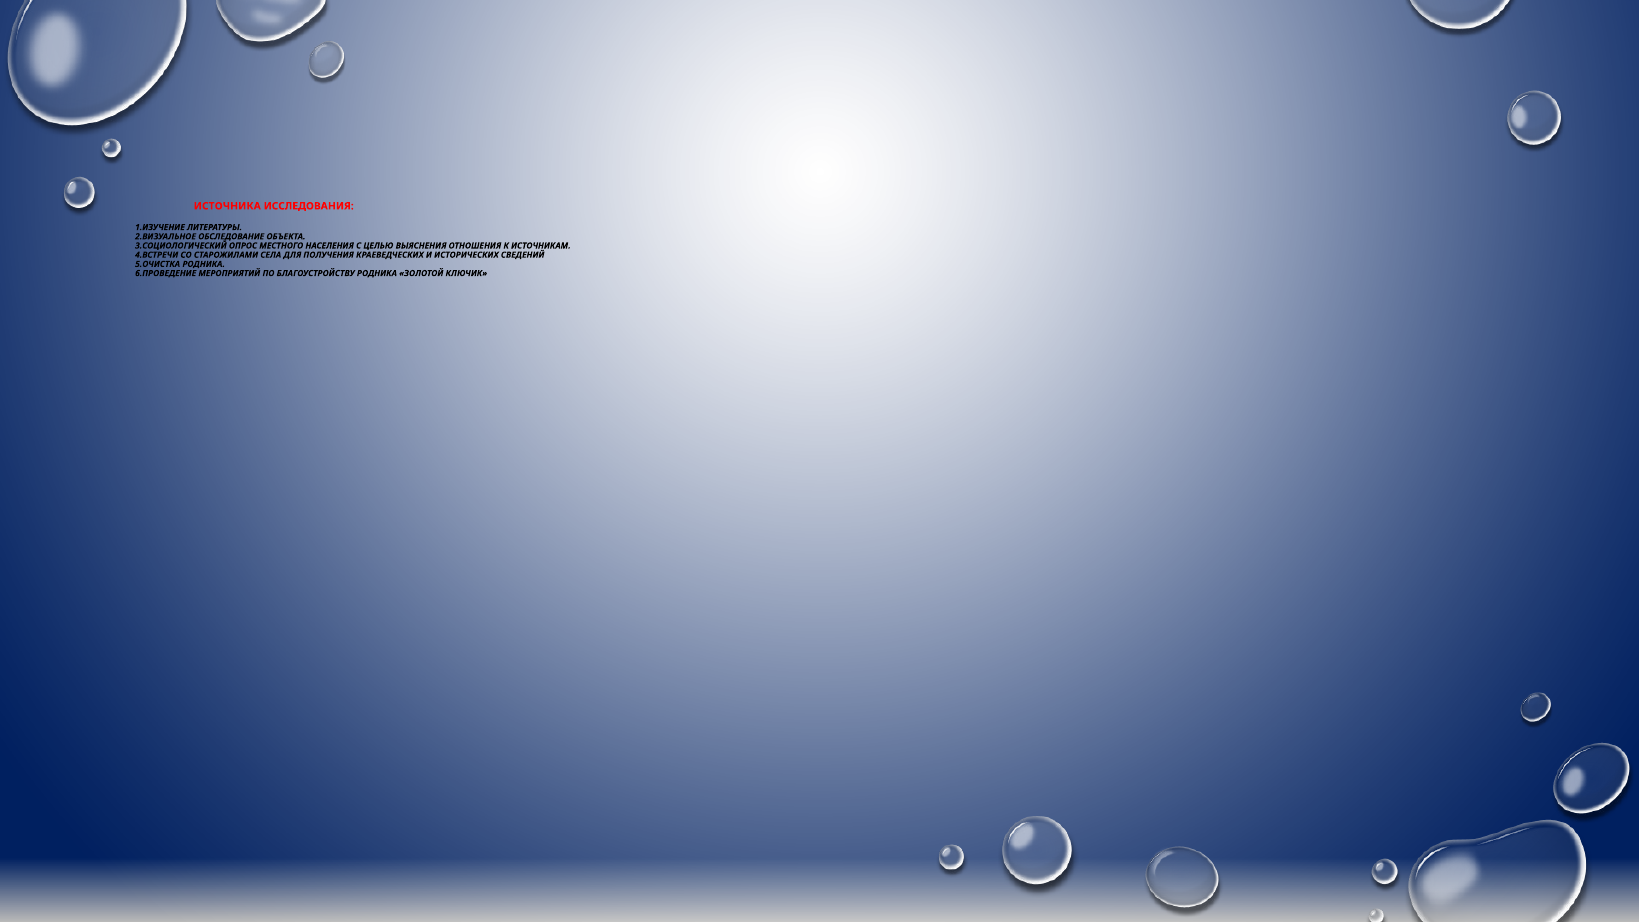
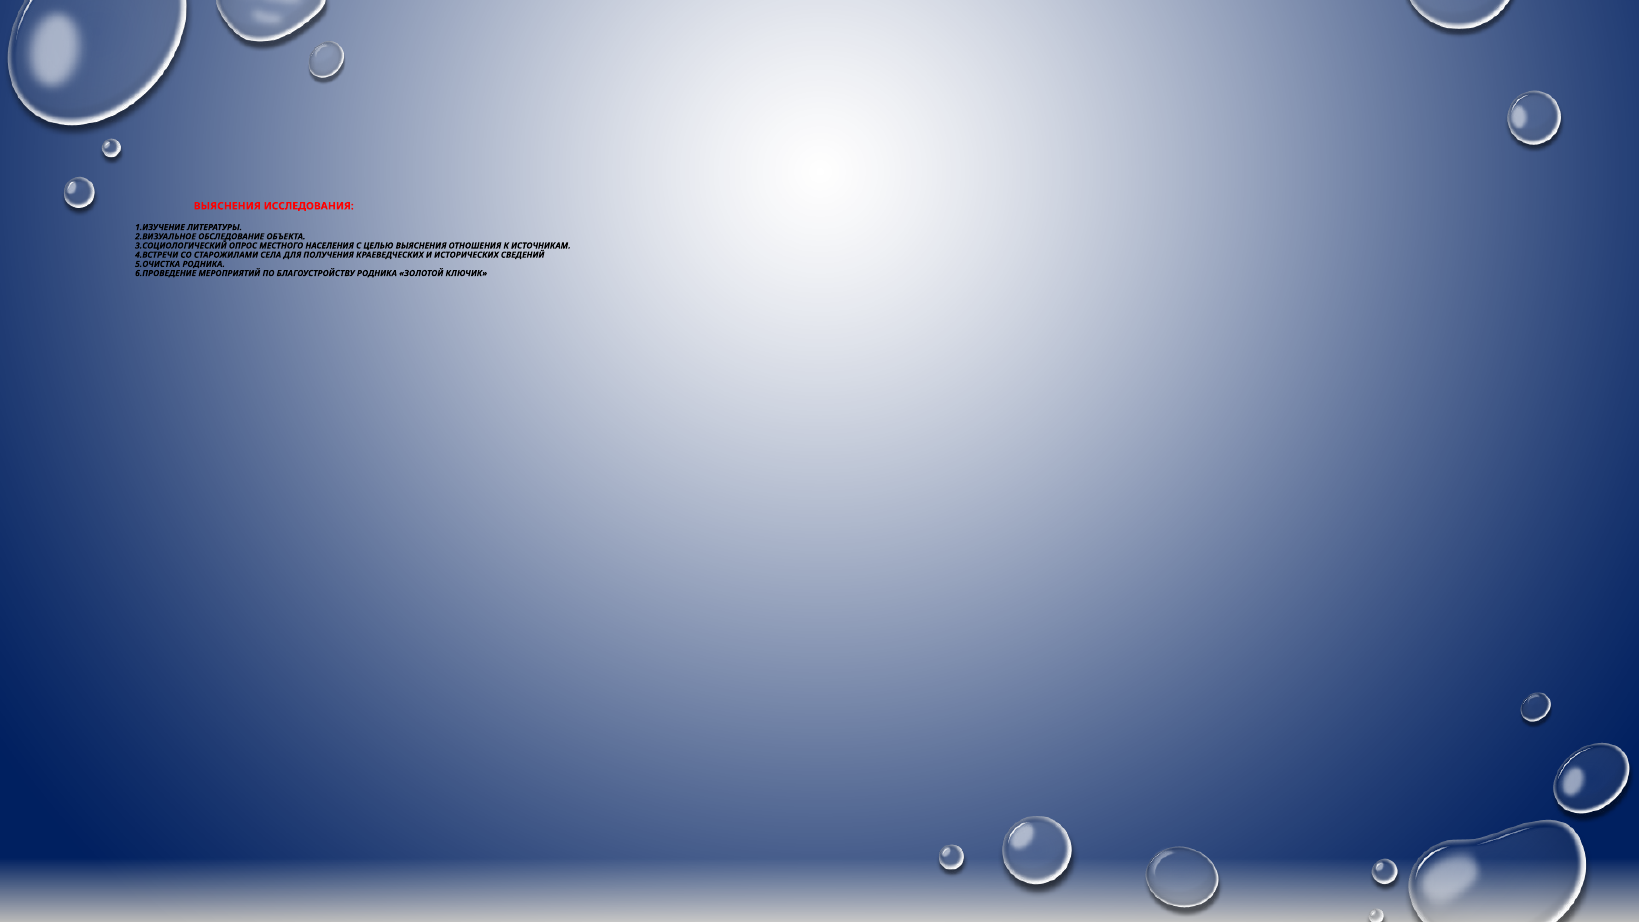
ИСТОЧНИКА: ИСТОЧНИКА -> ВЫЯСНЕНИЯ (227, 206)
